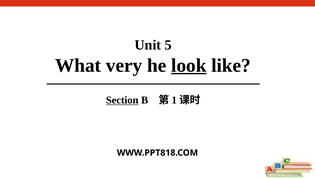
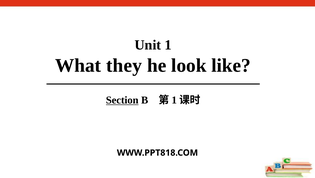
5: 5 -> 1 (168, 45)
very: very -> they (124, 65)
look underline: present -> none (189, 65)
